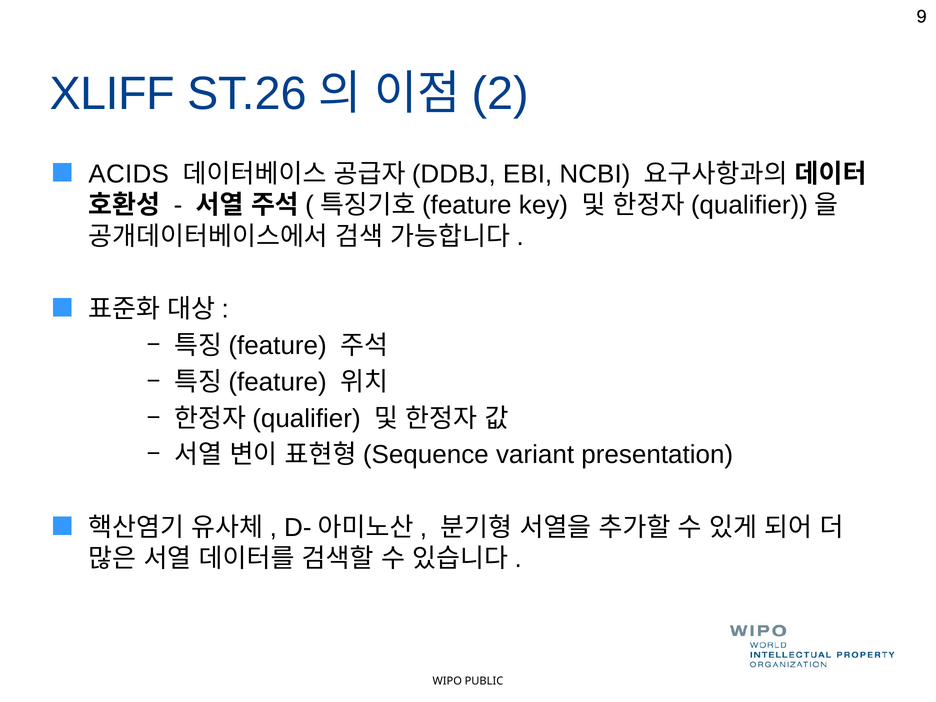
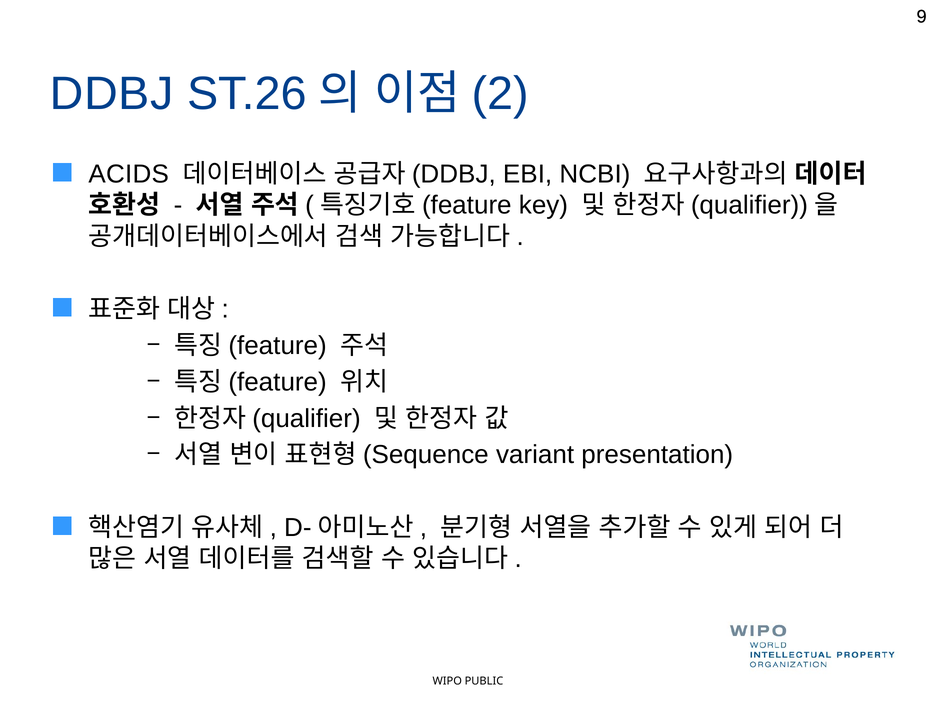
XLIFF: XLIFF -> DDBJ (112, 94)
